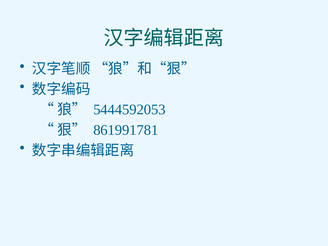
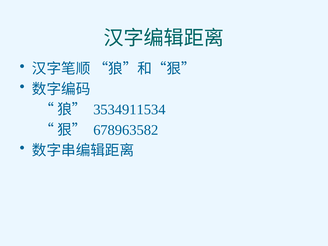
5444592053: 5444592053 -> 3534911534 (129, 110)
861991781: 861991781 -> 678963582 (126, 130)
